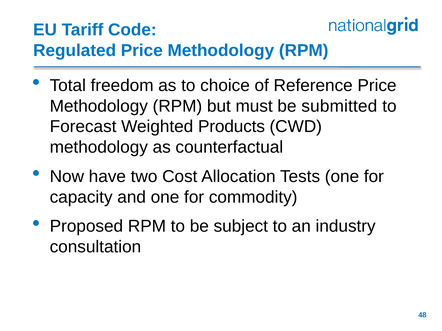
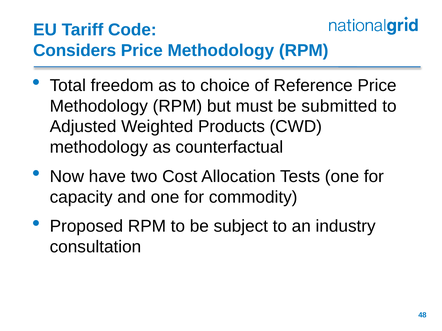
Regulated: Regulated -> Considers (75, 51)
Forecast: Forecast -> Adjusted (83, 127)
